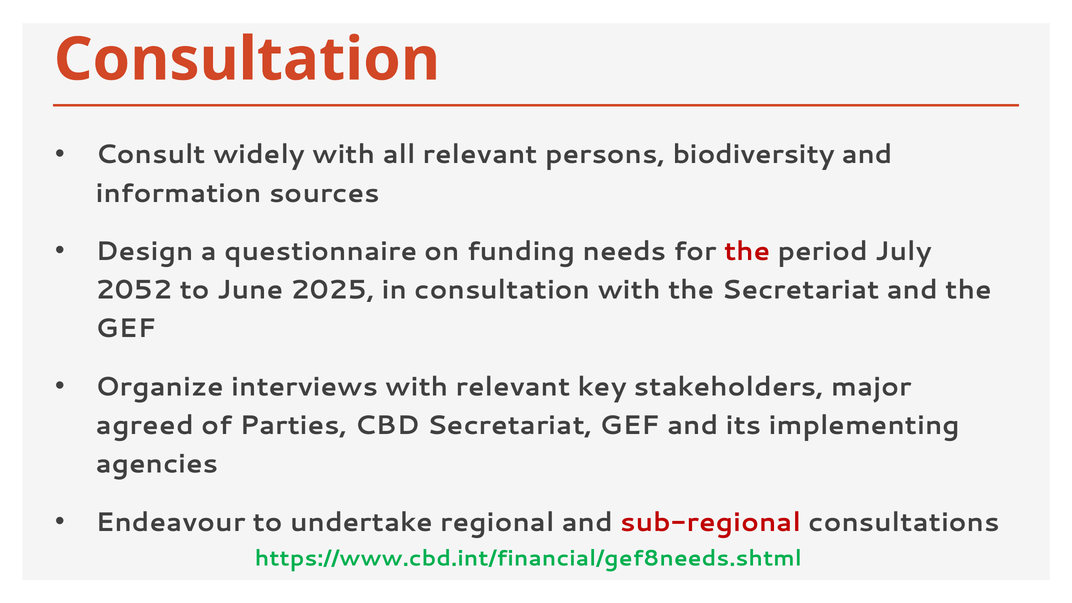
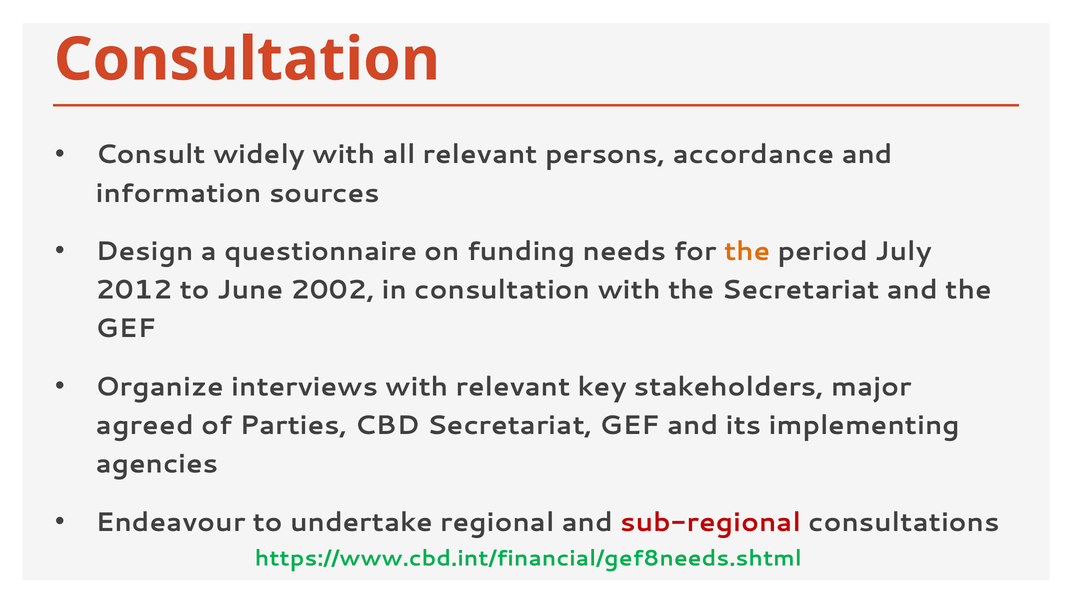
biodiversity: biodiversity -> accordance (753, 155)
the colour: red -> orange (747, 251)
2052: 2052 -> 2012 (134, 290)
2025: 2025 -> 2002 (333, 290)
